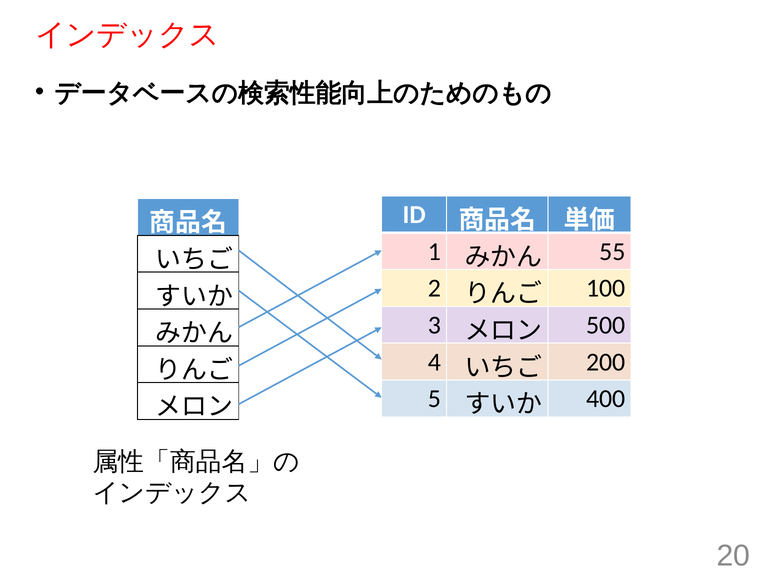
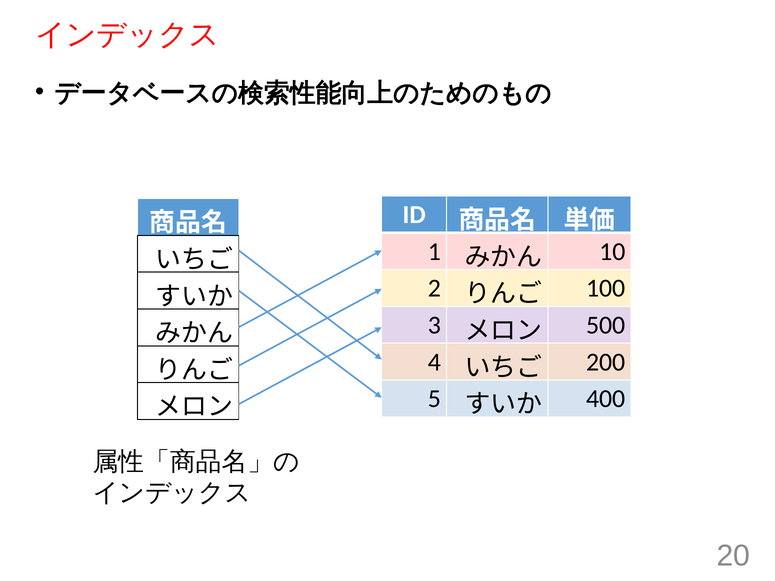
55: 55 -> 10 (612, 252)
